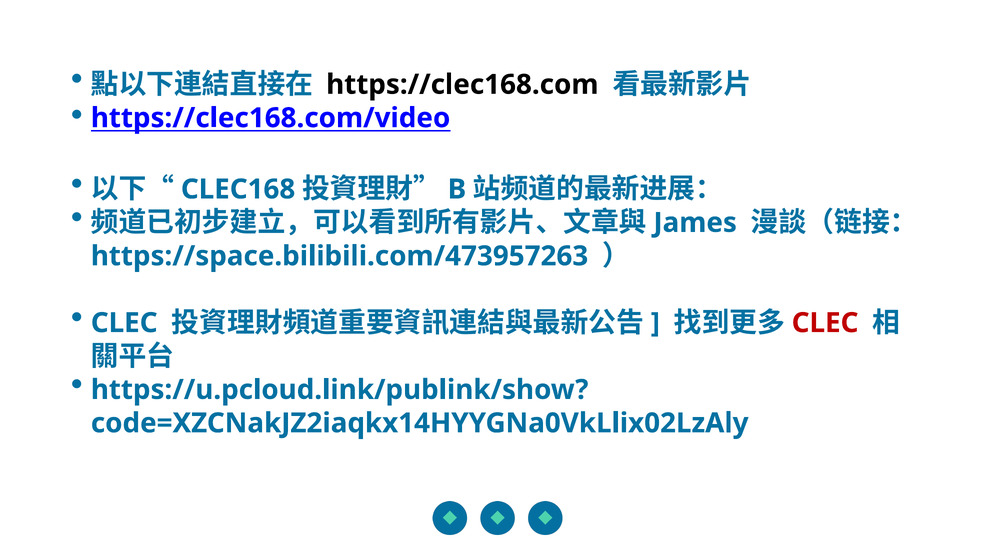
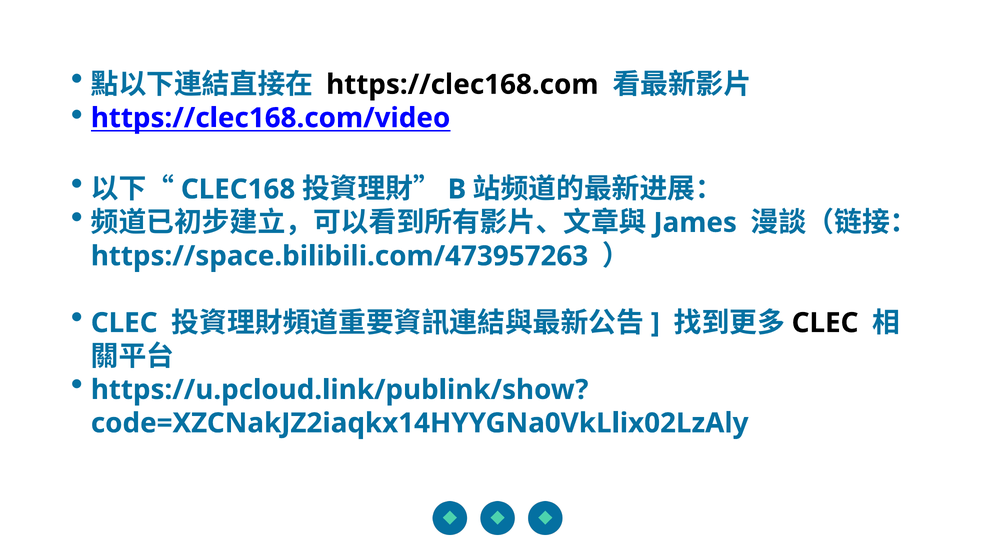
CLEC colour: red -> black (825, 323)
